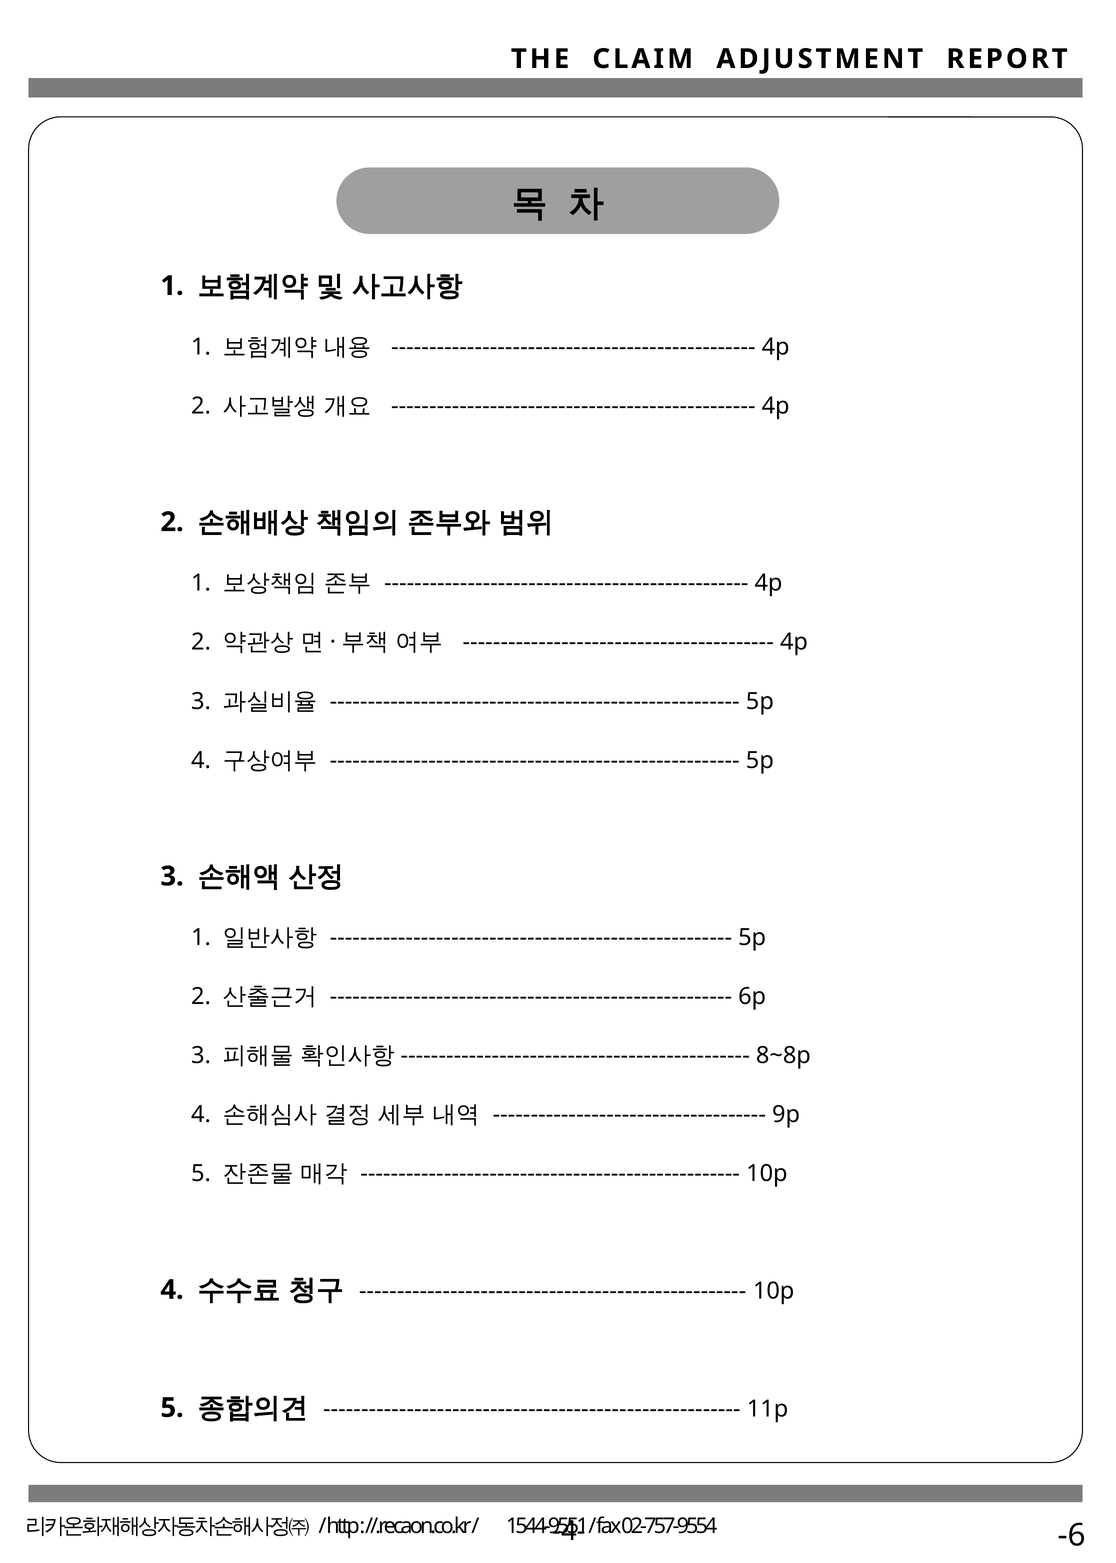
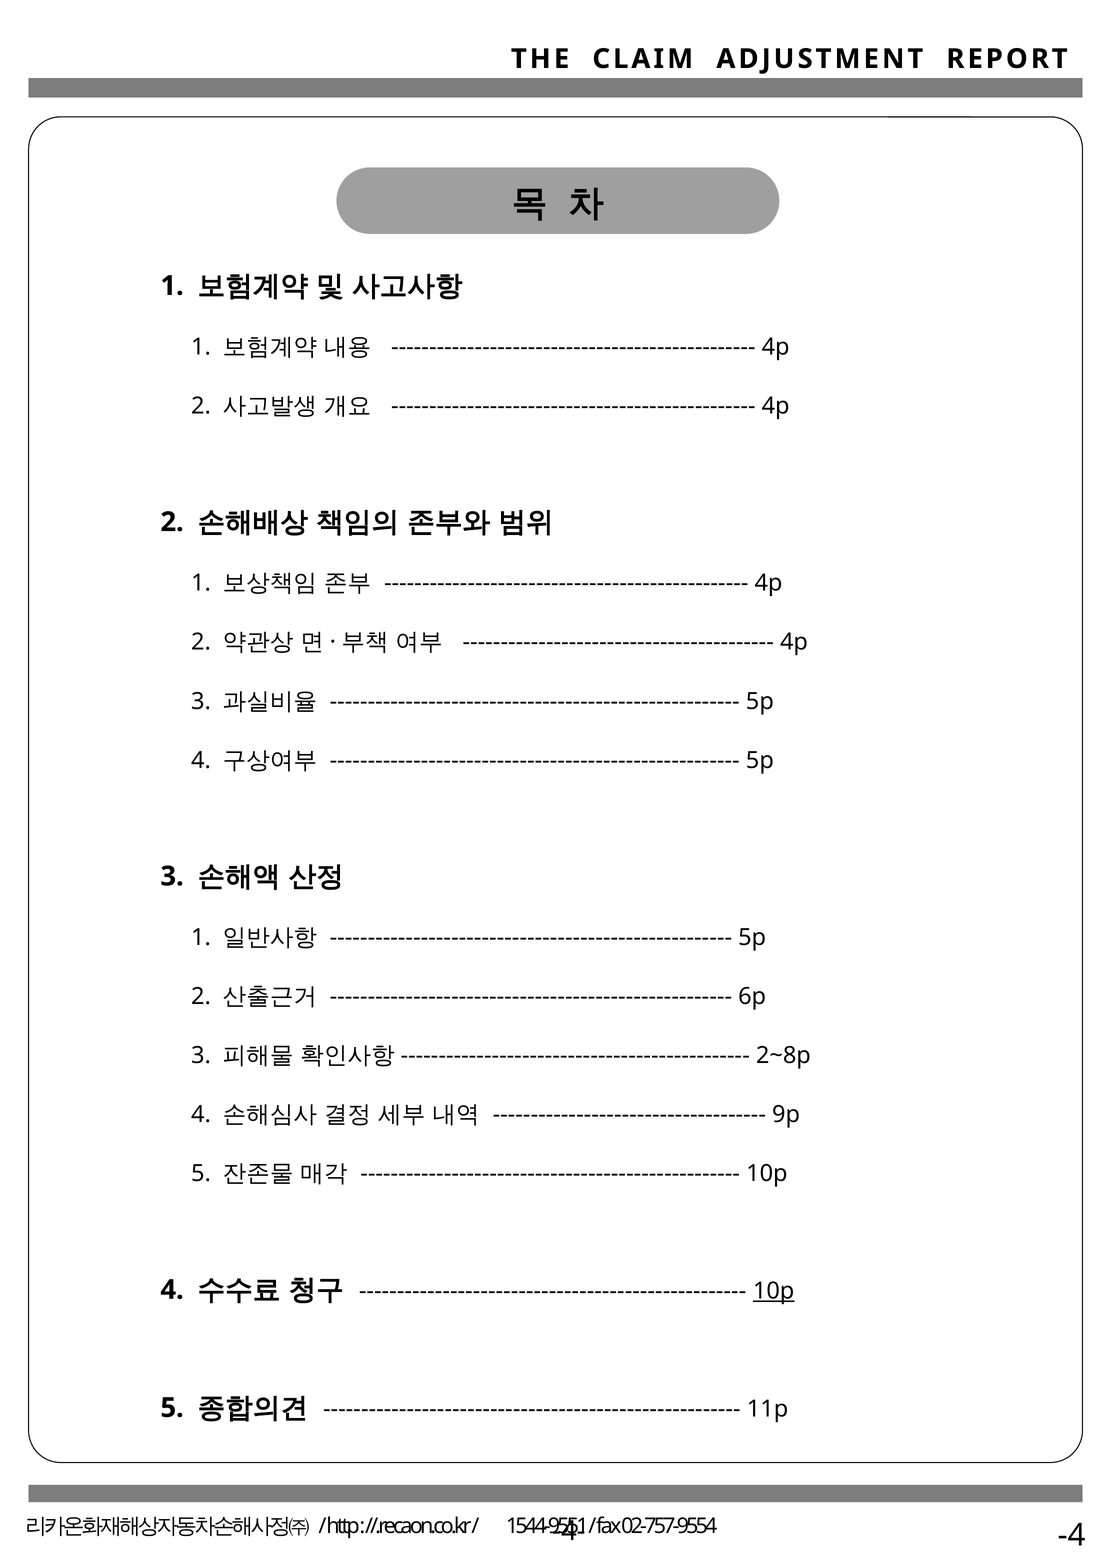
8~8p: 8~8p -> 2~8p (783, 1055)
10p underline: none -> present (774, 1290)
-6: -6 -> -4 (1072, 1534)
